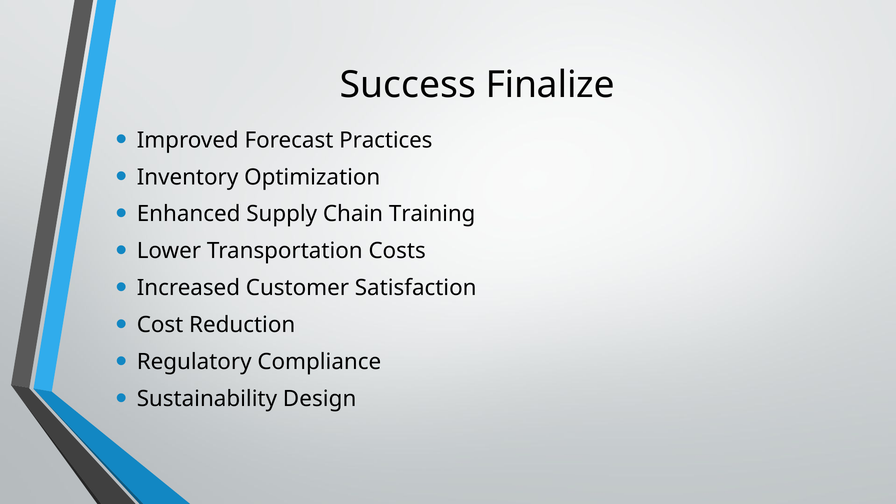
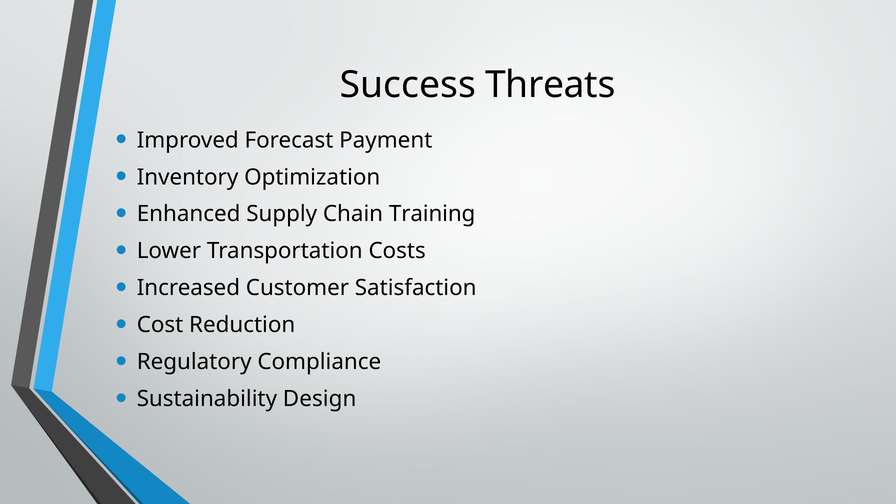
Finalize: Finalize -> Threats (550, 85)
Practices: Practices -> Payment (386, 140)
